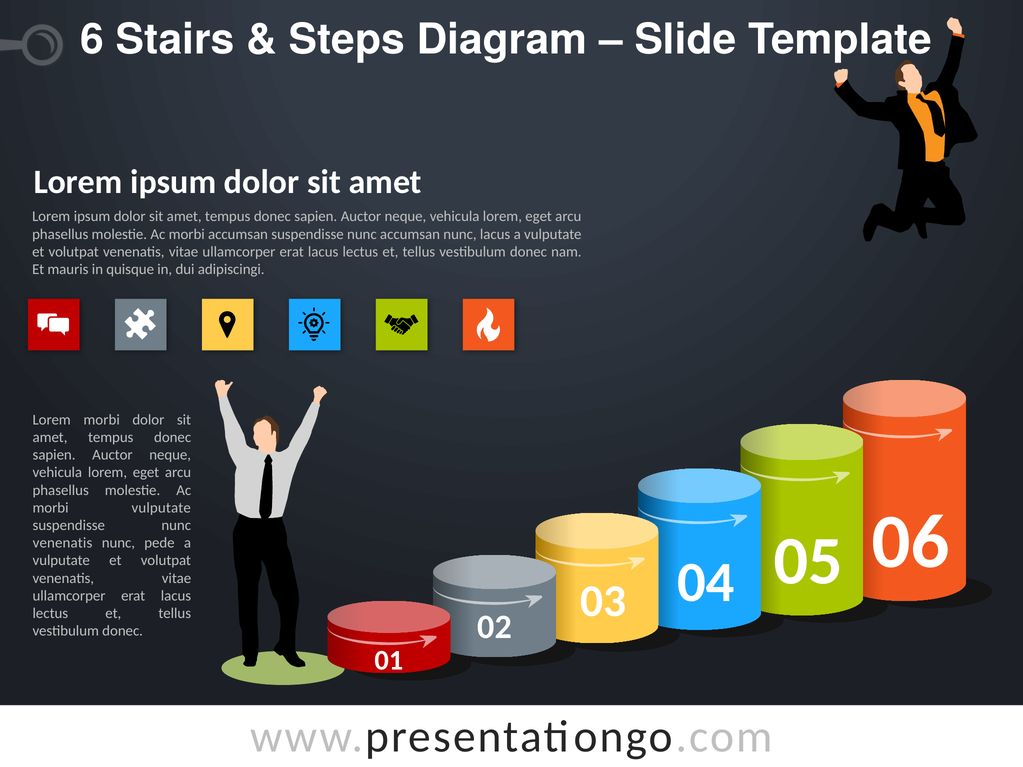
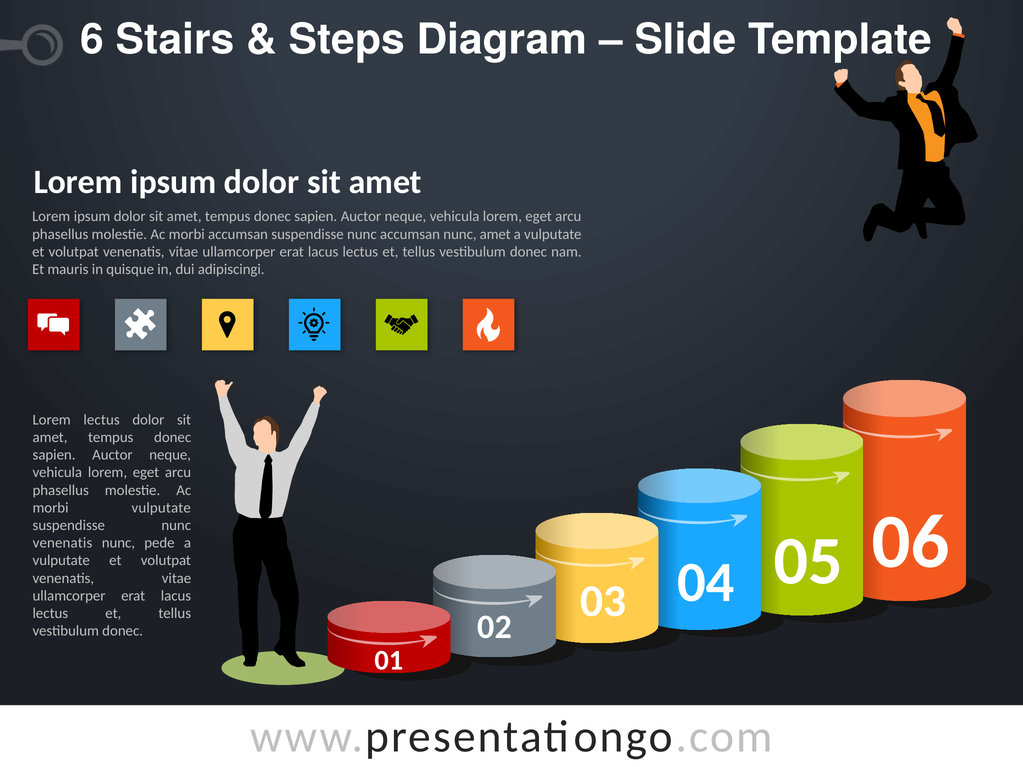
nunc lacus: lacus -> amet (495, 234)
Lorem morbi: morbi -> lectus (102, 420)
